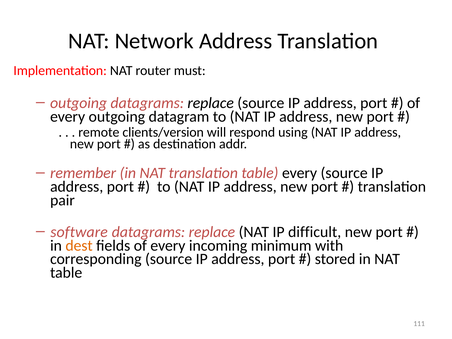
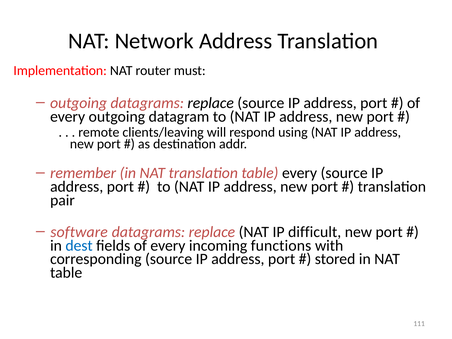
clients/version: clients/version -> clients/leaving (163, 132)
dest colour: orange -> blue (79, 246)
minimum: minimum -> functions (281, 246)
